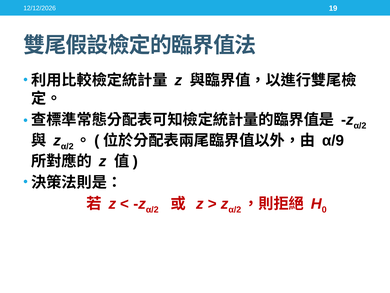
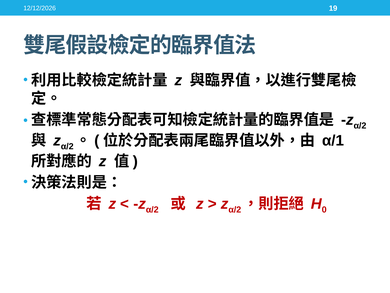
α/9: α/9 -> α/1 (333, 140)
